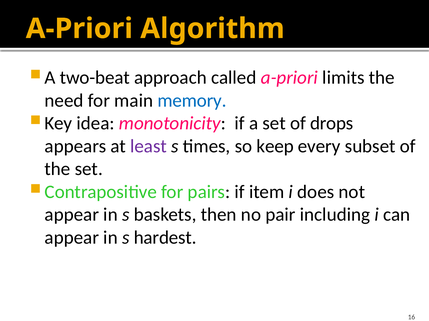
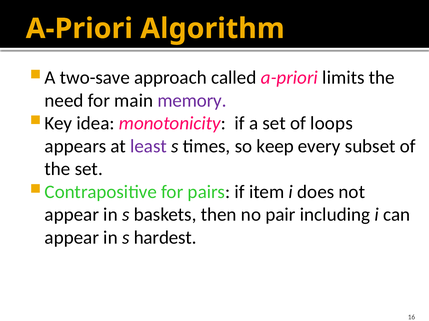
two-beat: two-beat -> two-save (95, 78)
memory colour: blue -> purple (192, 101)
drops: drops -> loops (332, 124)
